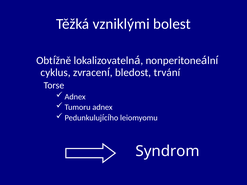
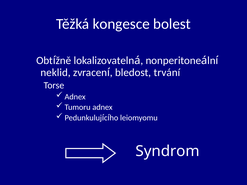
vzniklými: vzniklými -> kongesce (121, 24)
cyklus: cyklus -> neklid (56, 72)
